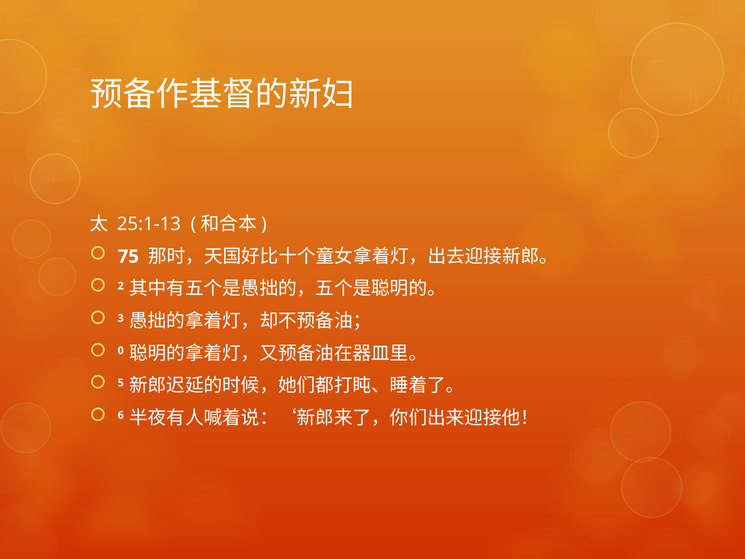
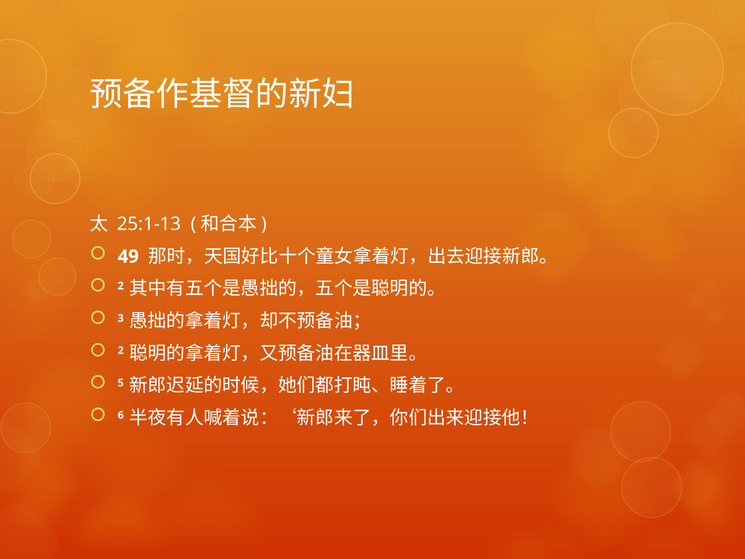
75: 75 -> 49 (128, 256)
0: 0 -> 2 (121, 350)
